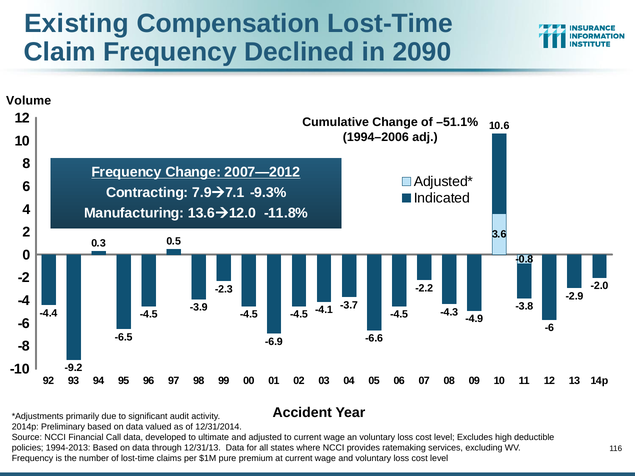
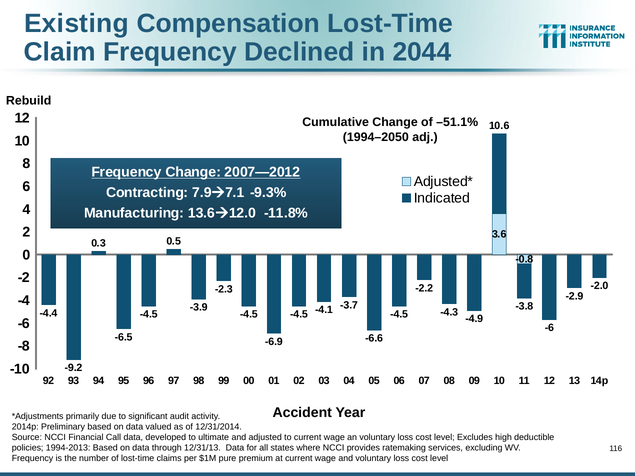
2090: 2090 -> 2044 (422, 52)
Volume: Volume -> Rebuild (29, 101)
1994–2006: 1994–2006 -> 1994–2050 (376, 137)
